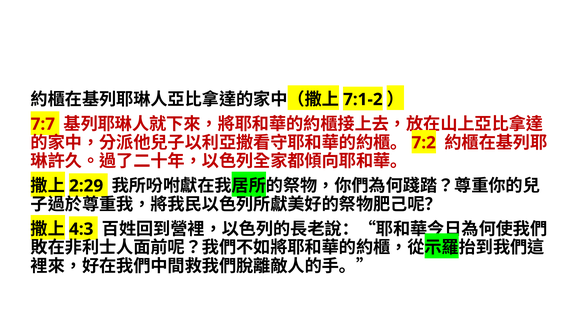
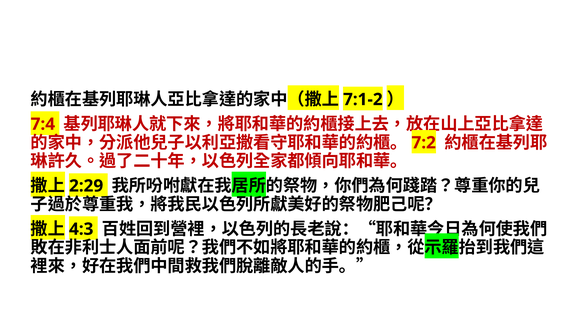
7:7: 7:7 -> 7:4 (43, 124)
